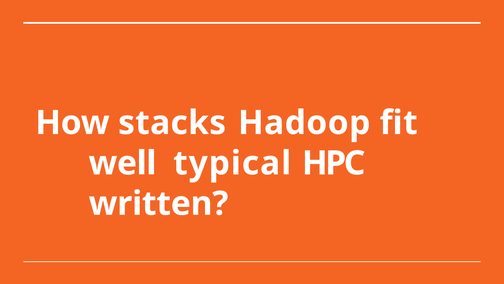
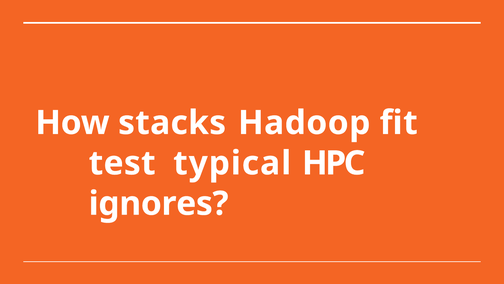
well: well -> test (122, 163)
written: written -> ignores (159, 203)
